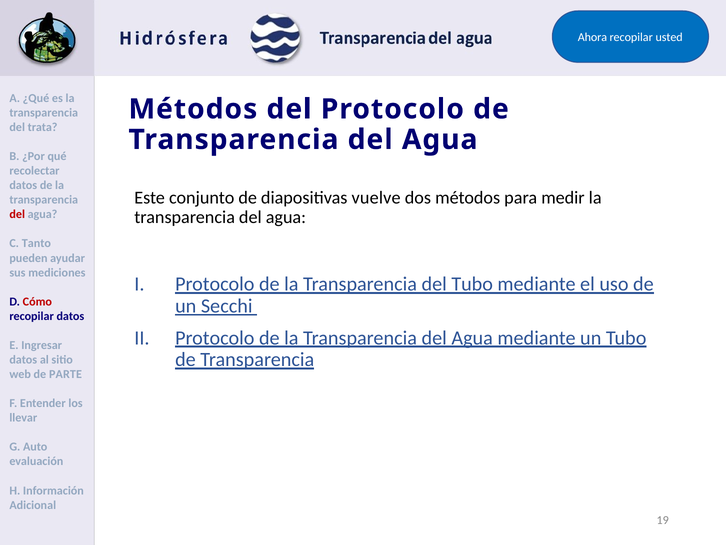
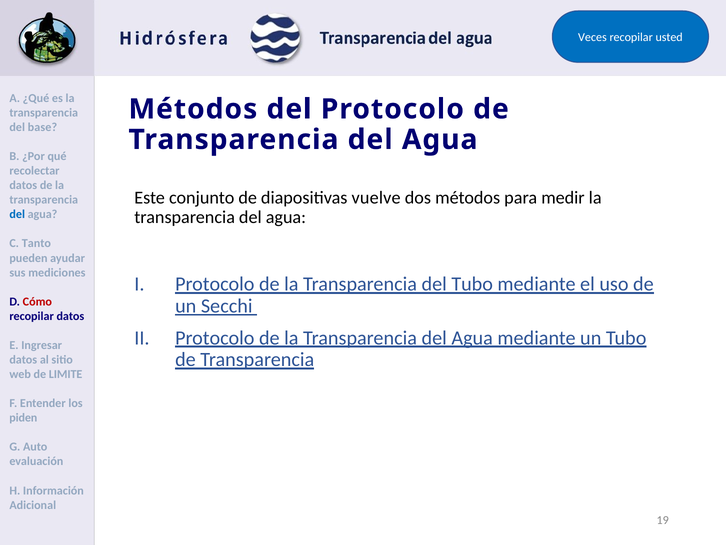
Ahora: Ahora -> Veces (592, 37)
trata: trata -> base (42, 127)
del colour: red -> blue (17, 214)
PARTE: PARTE -> LIMITE (66, 374)
llevar: llevar -> piden (23, 417)
